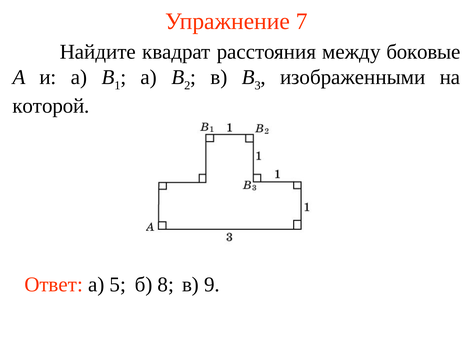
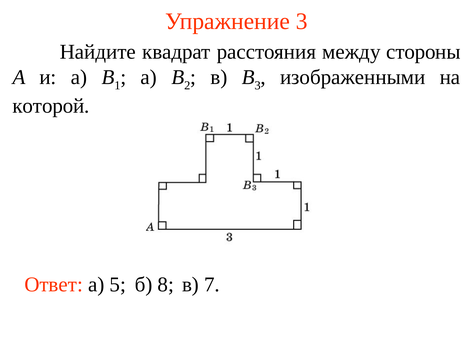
Упражнение 7: 7 -> 3 (302, 21)
боковые: боковые -> стороны (423, 52)
9: 9 -> 7 (212, 284)
